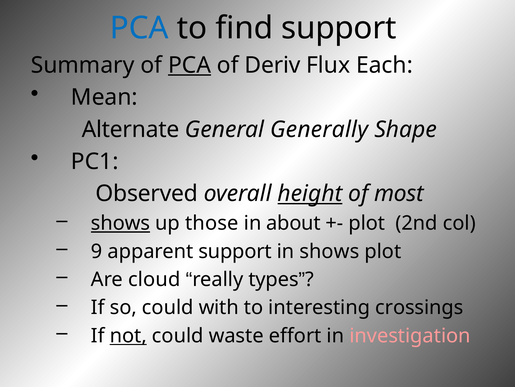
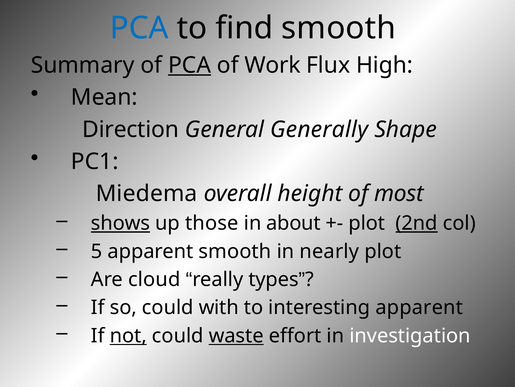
find support: support -> smooth (339, 28)
Deriv: Deriv -> Work (273, 65)
Each: Each -> High (385, 65)
Alternate: Alternate -> Direction (131, 129)
Observed: Observed -> Miedema (147, 193)
height underline: present -> none (310, 193)
2nd underline: none -> present (417, 223)
9: 9 -> 5 (97, 251)
apparent support: support -> smooth (235, 251)
in shows: shows -> nearly (329, 251)
interesting crossings: crossings -> apparent (419, 307)
waste underline: none -> present (236, 335)
investigation colour: pink -> white (410, 335)
